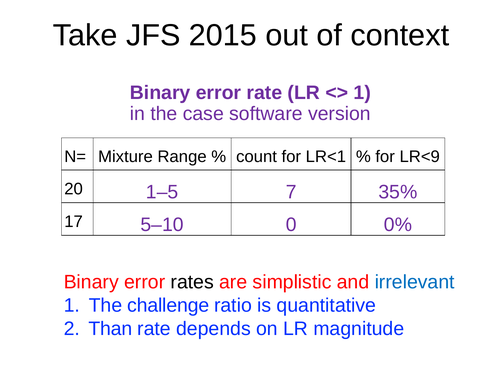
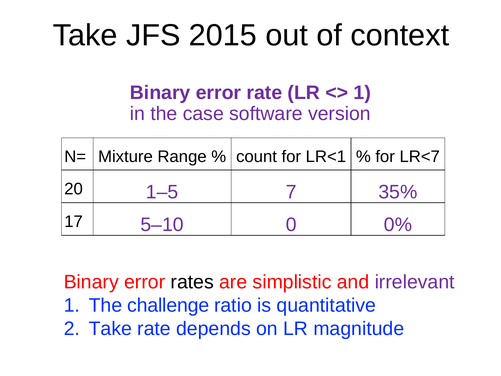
LR<9: LR<9 -> LR<7 (420, 157)
irrelevant colour: blue -> purple (415, 282)
Than: Than -> Take (110, 329)
